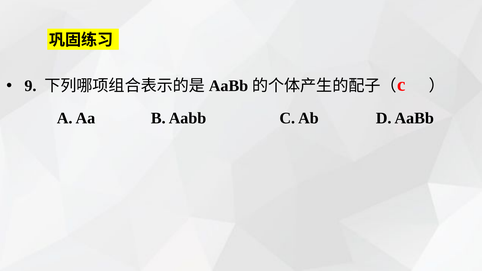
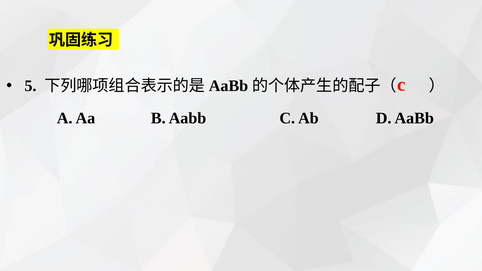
9: 9 -> 5 (30, 86)
